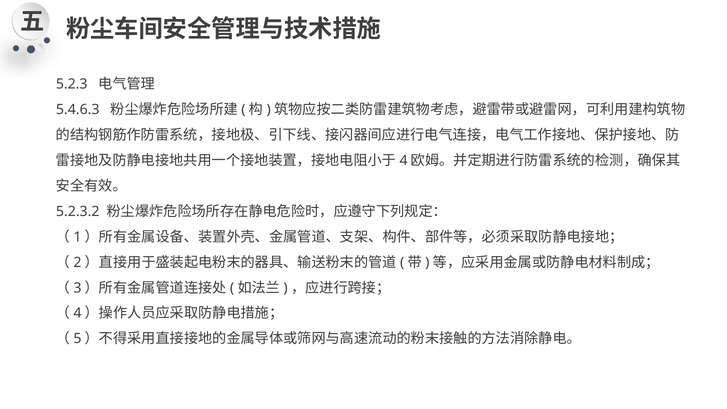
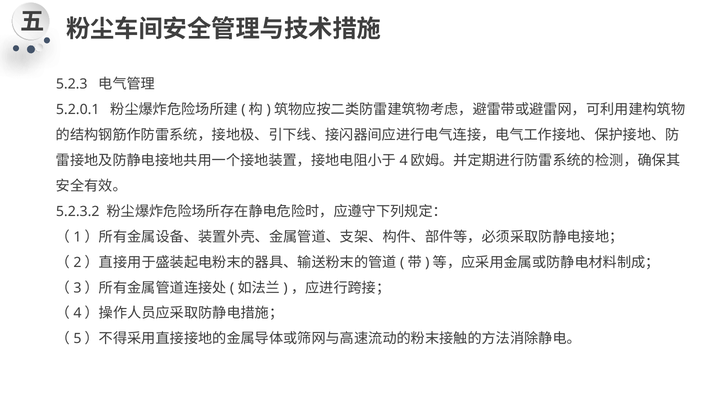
5.4.6.3: 5.4.6.3 -> 5.2.0.1 (78, 110)
